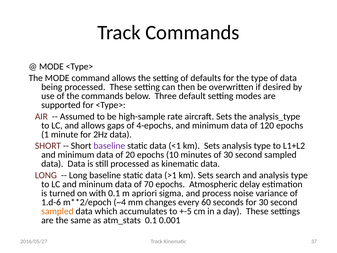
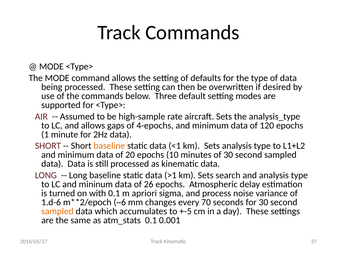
baseline colour: purple -> orange (109, 146)
70: 70 -> 26 (149, 184)
~4: ~4 -> ~6 (120, 202)
60: 60 -> 70 (206, 202)
